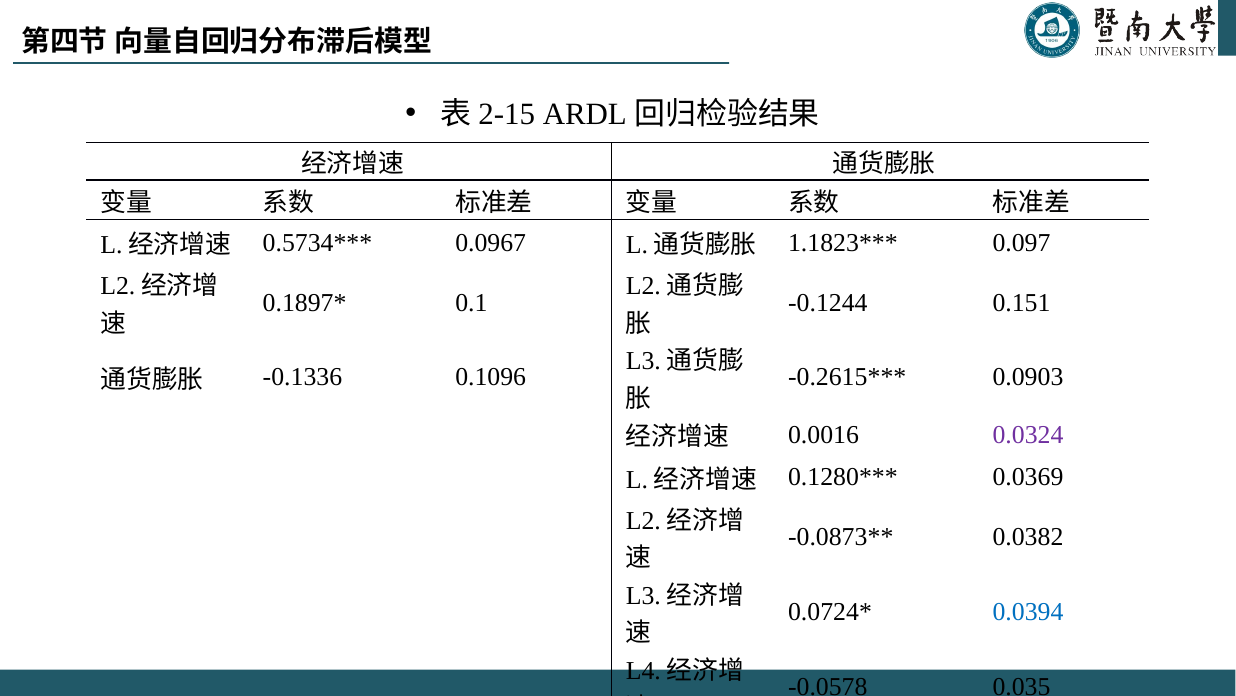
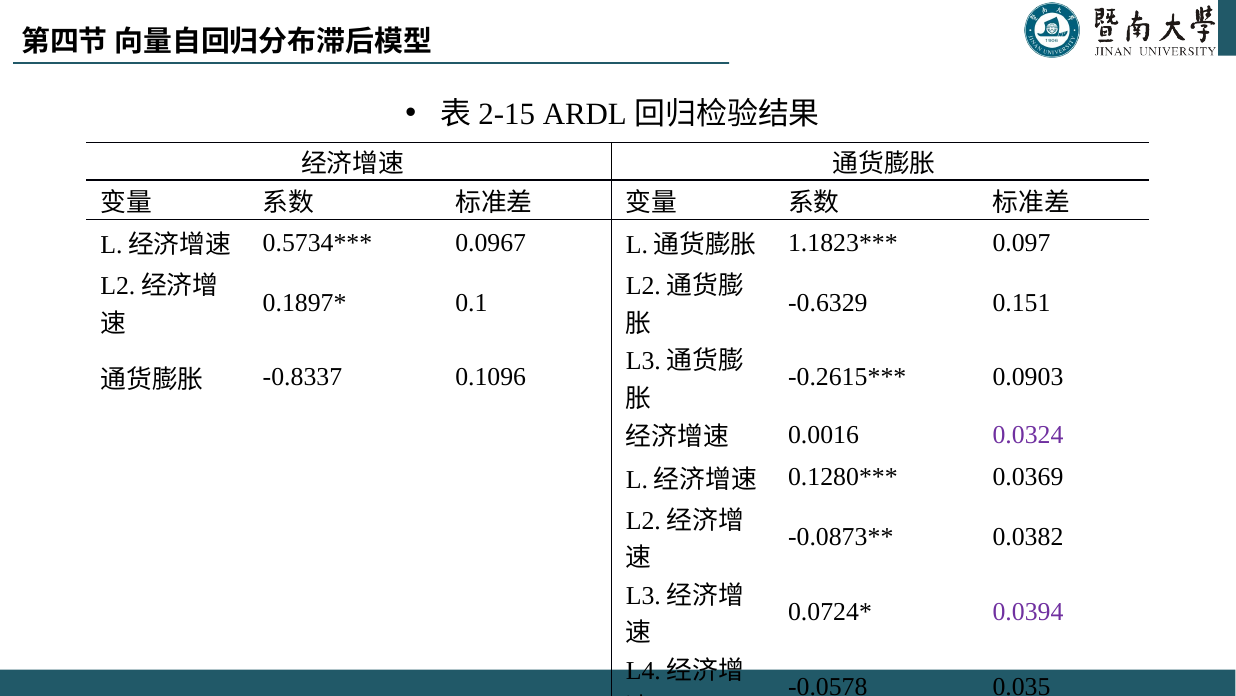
-0.1244: -0.1244 -> -0.6329 (828, 302)
-0.1336: -0.1336 -> -0.8337 (302, 377)
0.0394 colour: blue -> purple (1028, 612)
